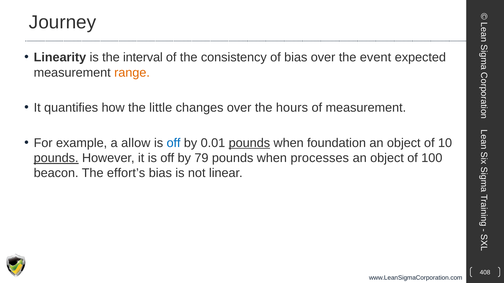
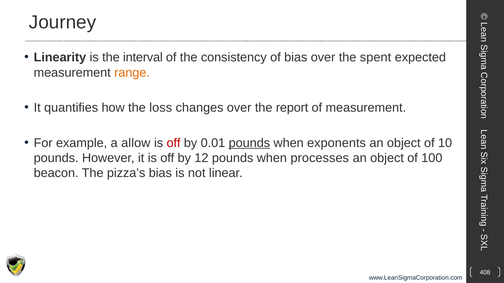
event: event -> spent (376, 58)
little: little -> loss (161, 108)
hours: hours -> report (292, 108)
off colour: blue -> red (174, 143)
foundation: foundation -> exponents (337, 143)
pounds underline: present -> none (56, 158)
79: 79 -> 12 (201, 158)
effort’s: effort’s -> pizza’s (126, 173)
